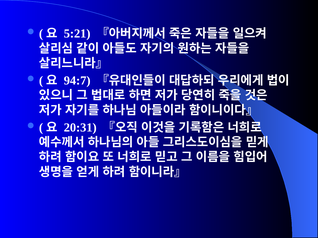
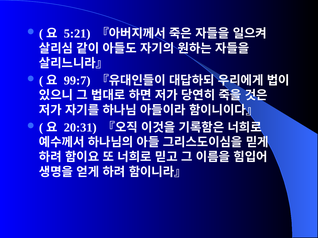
94:7: 94:7 -> 99:7 (77, 81)
